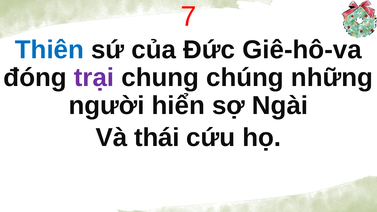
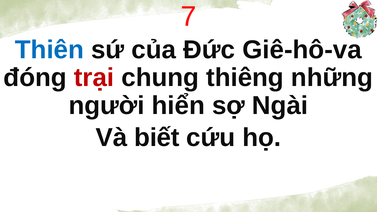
trại colour: purple -> red (94, 78)
chúng: chúng -> thiêng (245, 78)
thái: thái -> biết (157, 138)
